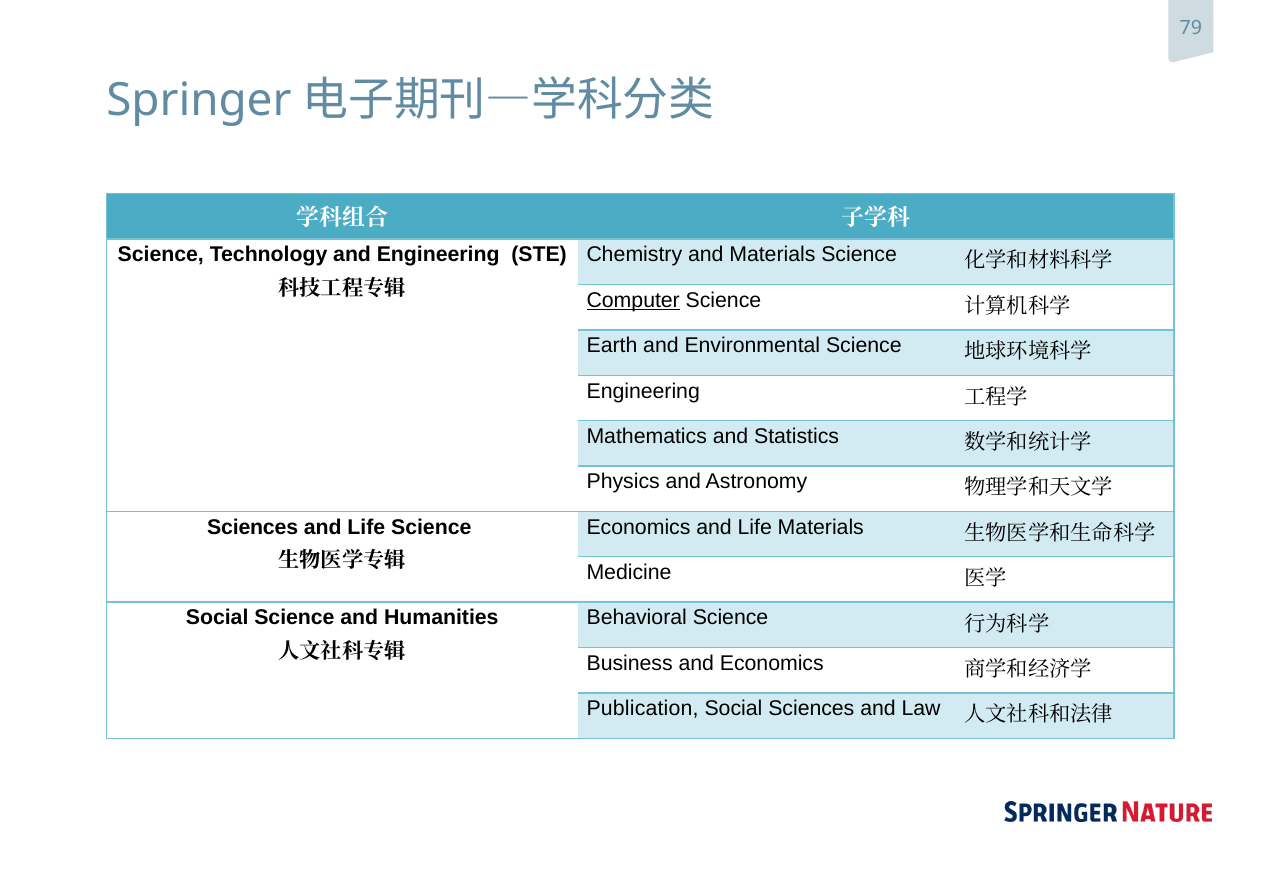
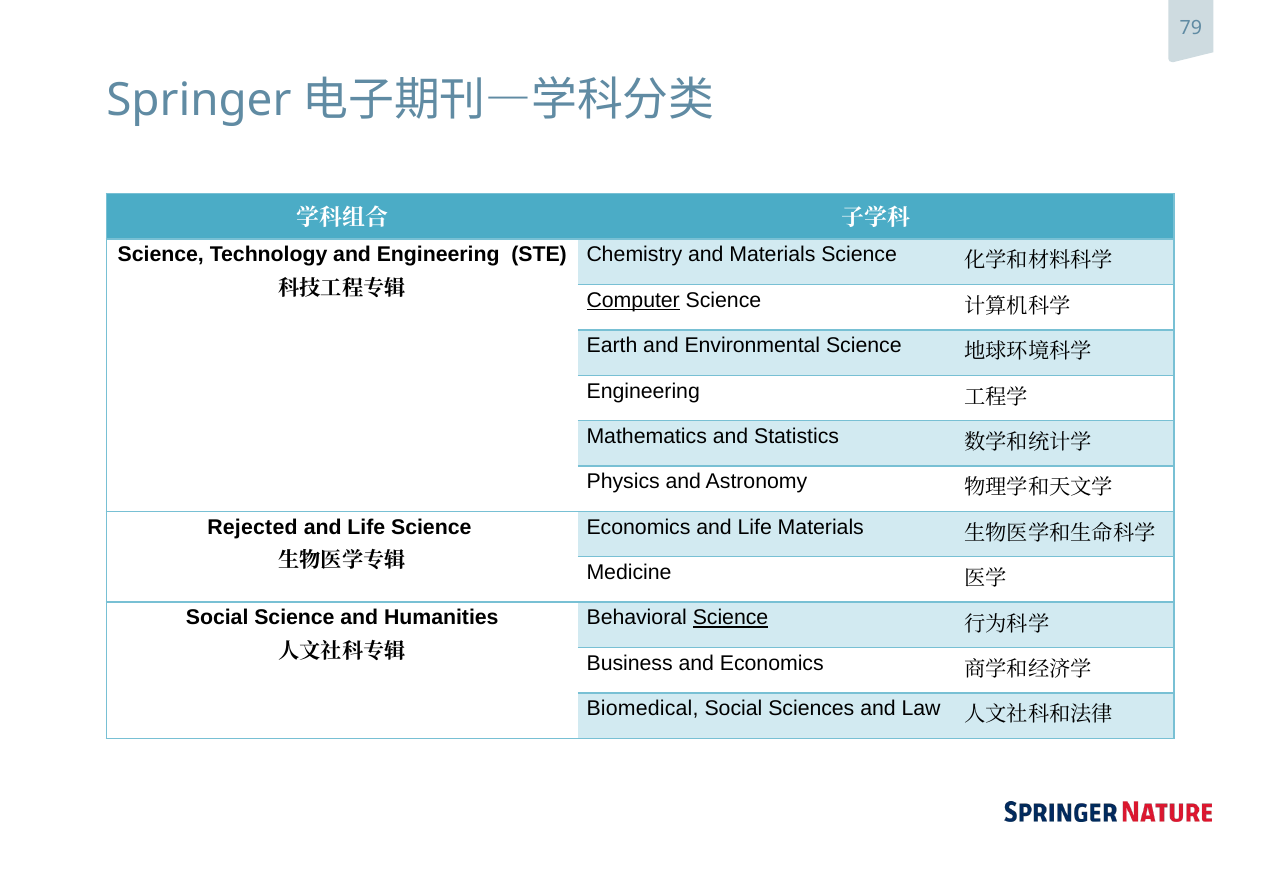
Sciences: Sciences -> Rejected (252, 527)
Science underline: none -> present (731, 618)
Publication: Publication -> Biomedical (643, 709)
